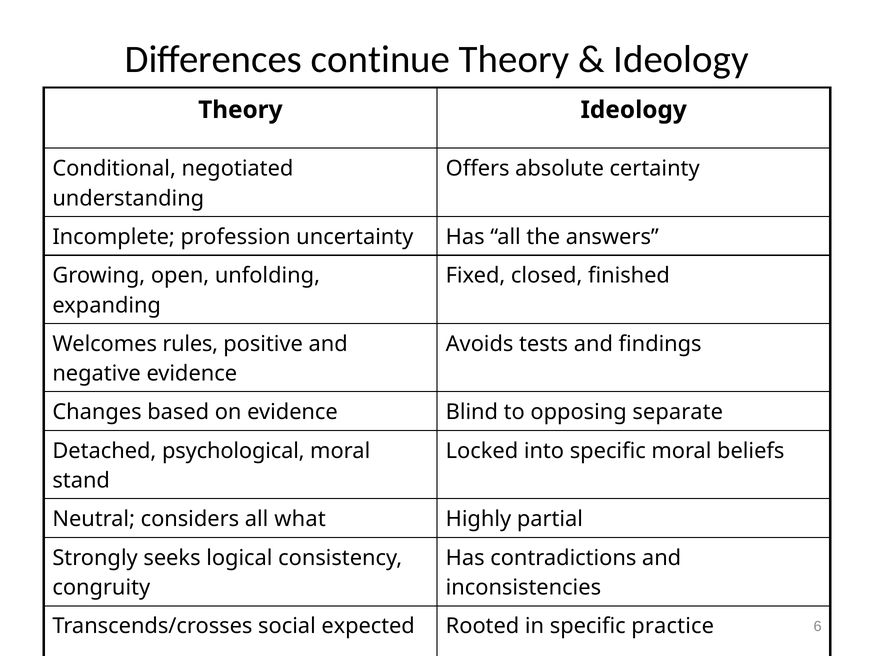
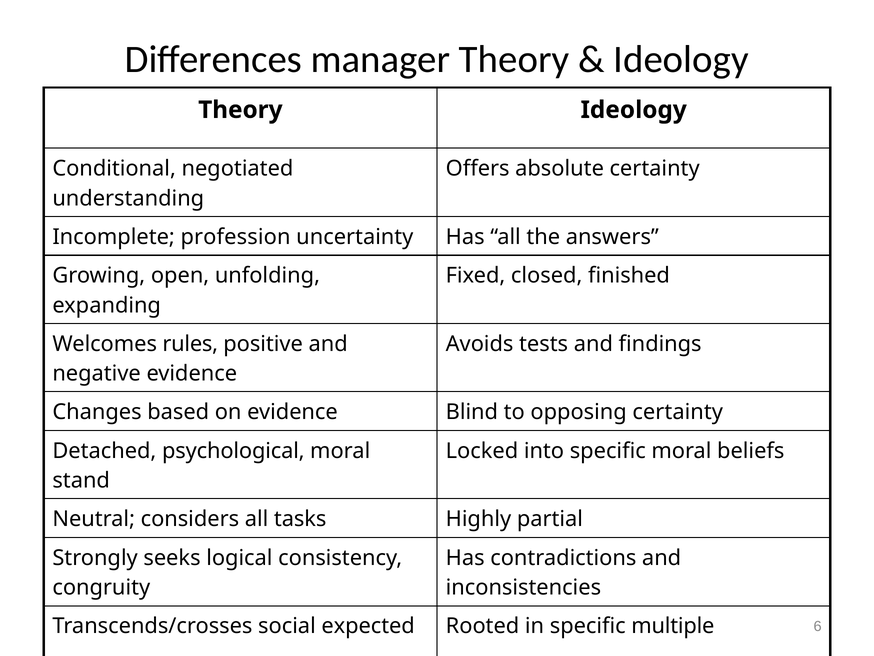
continue: continue -> manager (381, 60)
opposing separate: separate -> certainty (678, 412)
what: what -> tasks (300, 519)
practice: practice -> multiple (673, 626)
